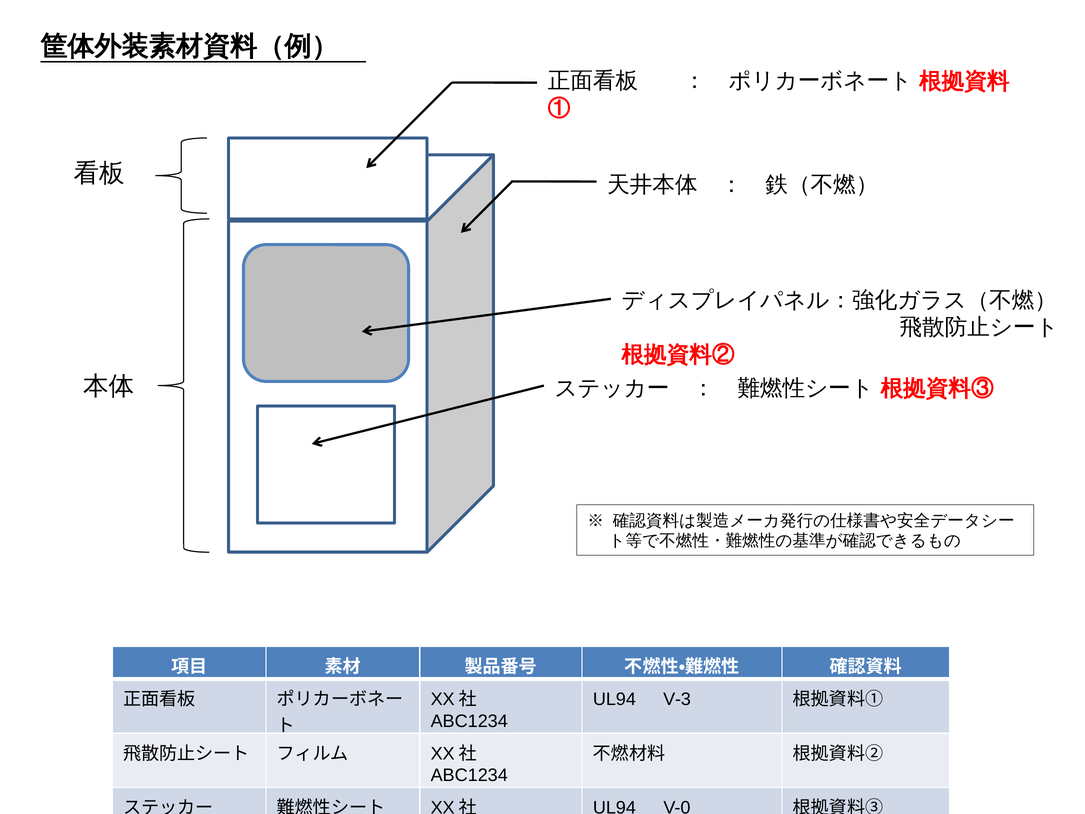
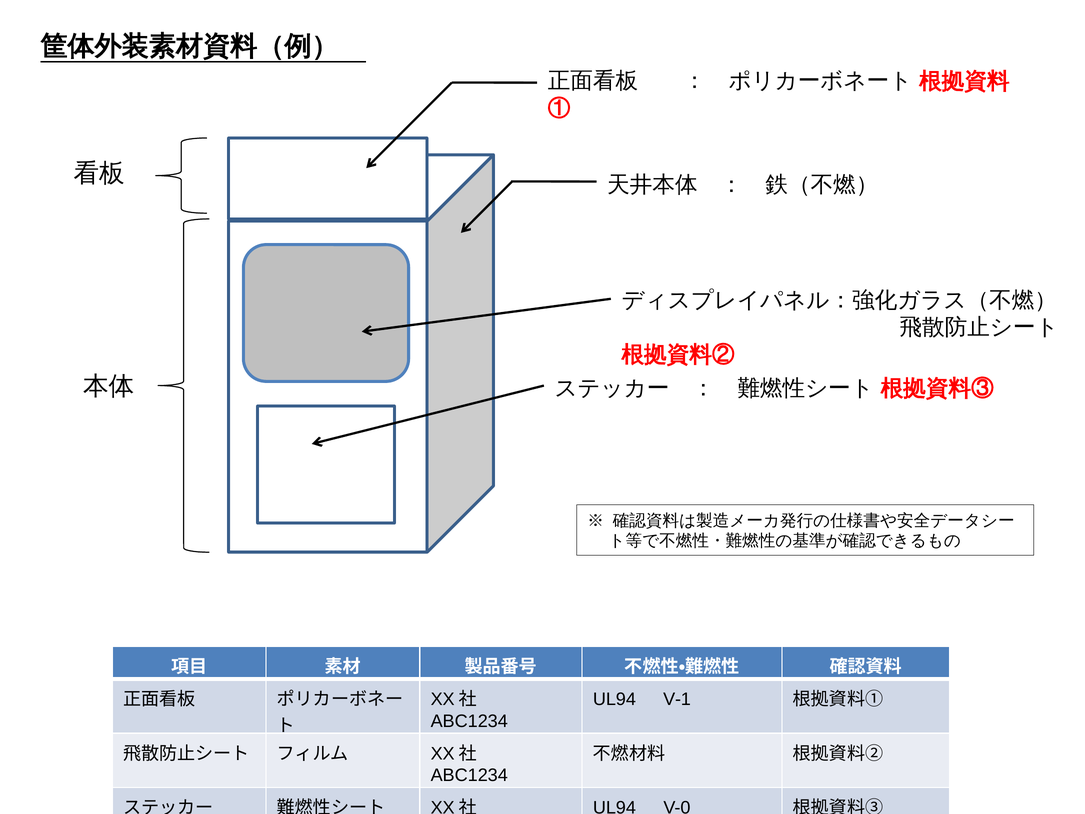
V-3: V-3 -> V-1 (677, 699)
